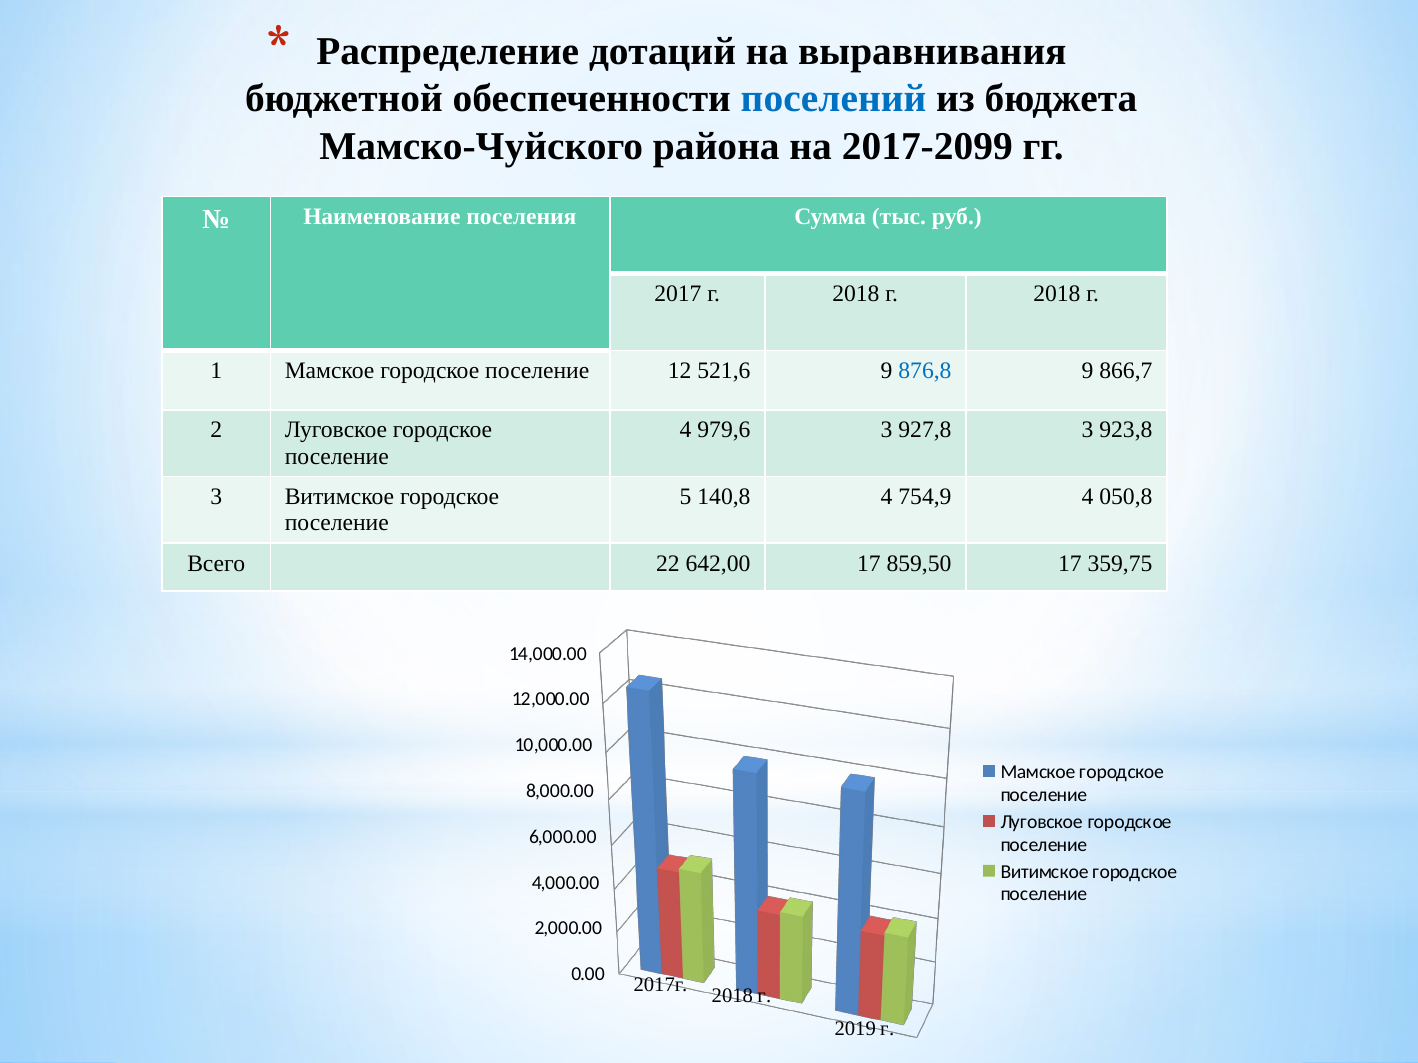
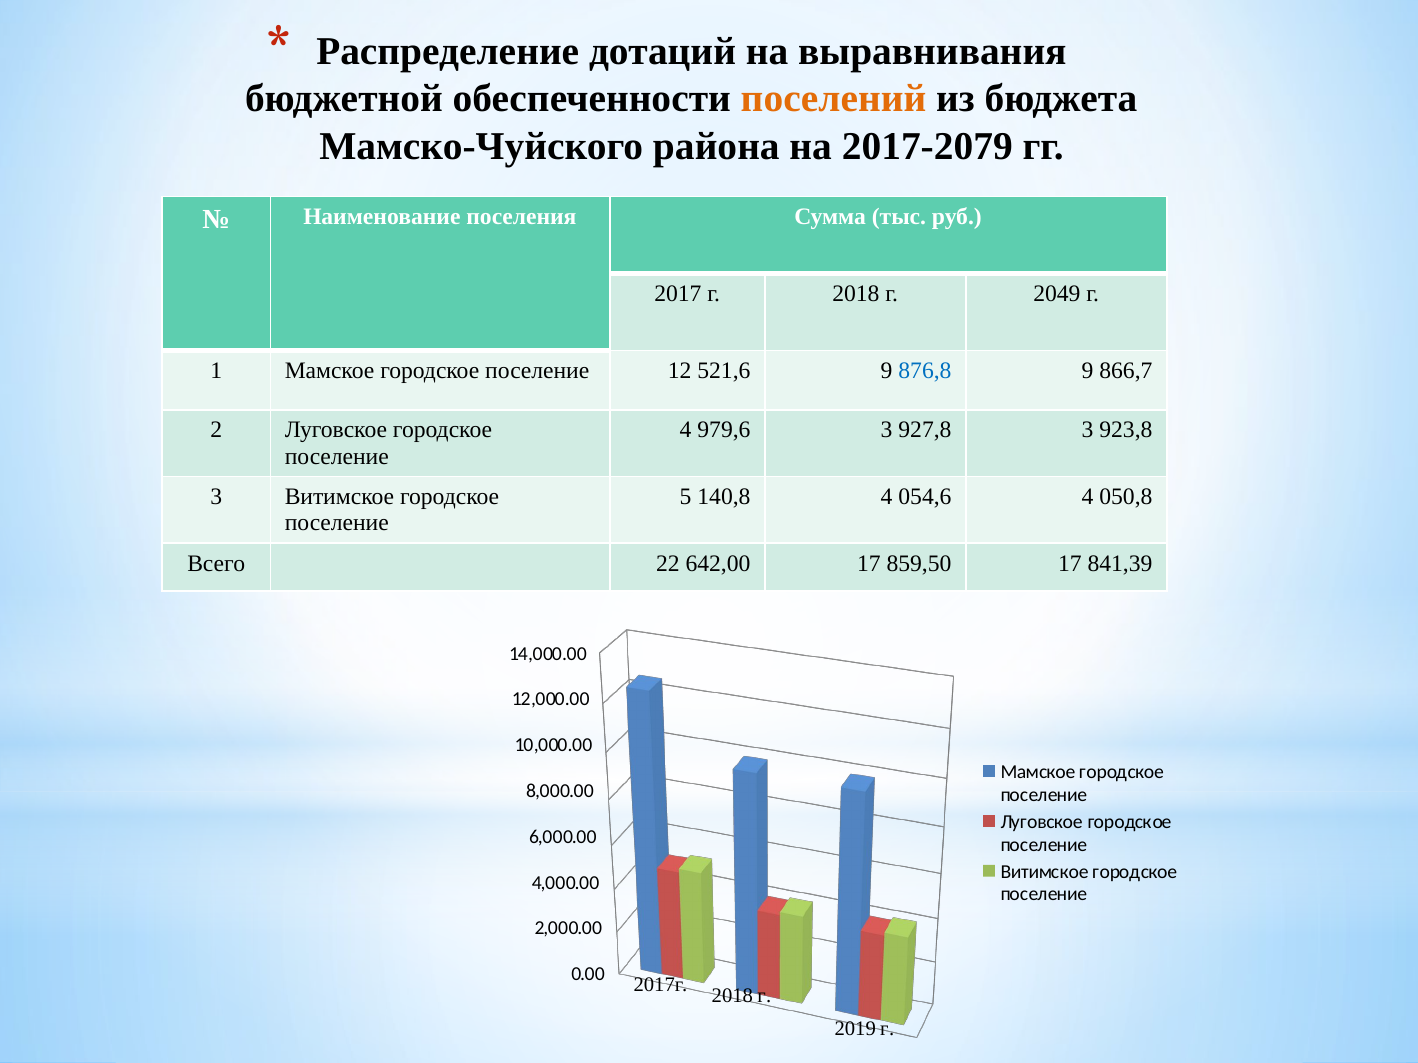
поселений colour: blue -> orange (834, 99)
2017-2099: 2017-2099 -> 2017-2079 (927, 146)
2018 г 2018: 2018 -> 2049 (1057, 294)
754,9: 754,9 -> 054,6 (925, 497)
359,75: 359,75 -> 841,39 (1120, 564)
